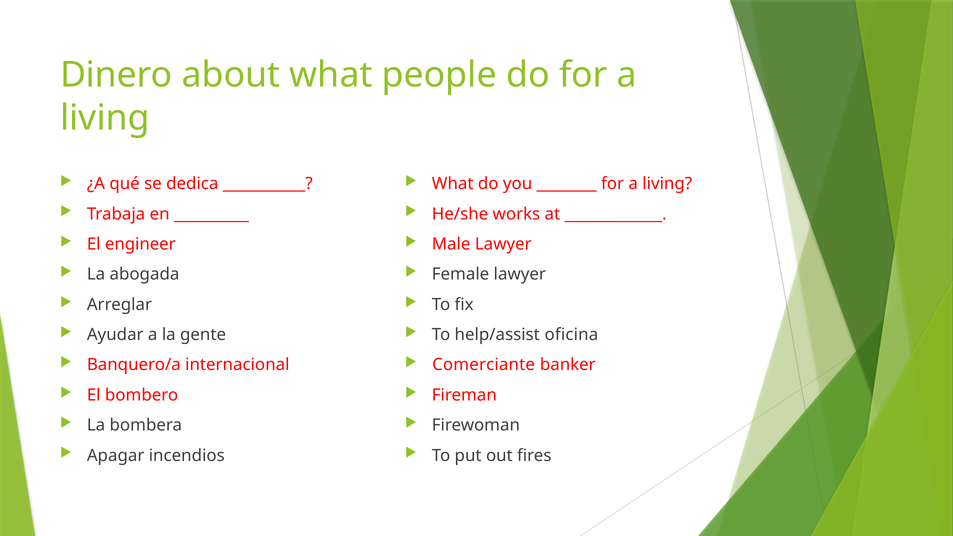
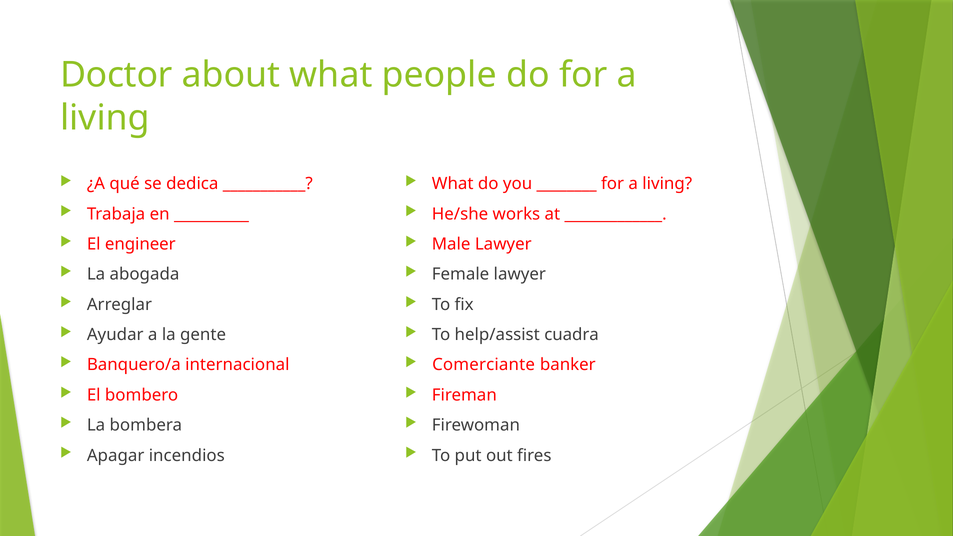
Dinero: Dinero -> Doctor (116, 75)
oficina: oficina -> cuadra (572, 335)
